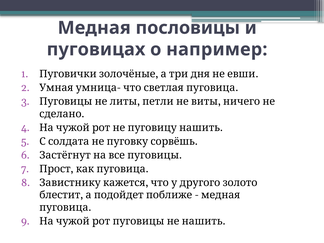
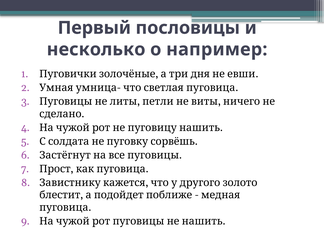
Медная: Медная -> Первый (94, 28)
пуговицах: пуговицах -> несколько (96, 49)
